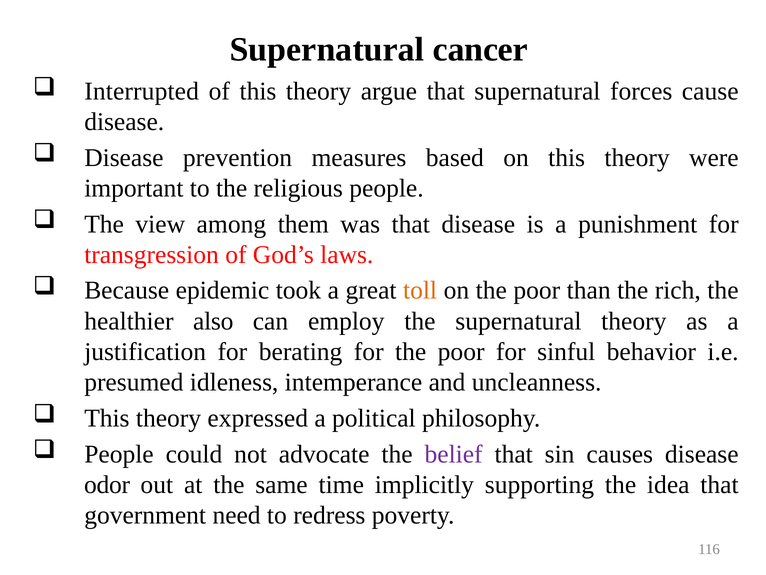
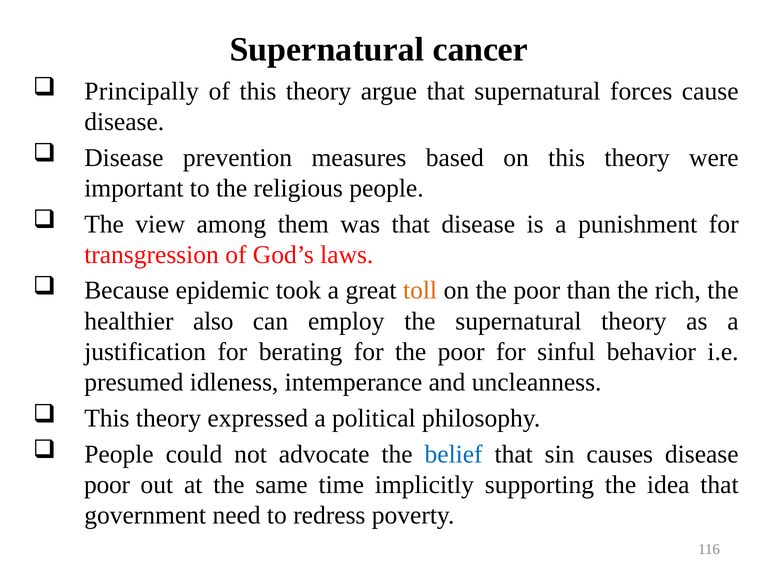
Interrupted: Interrupted -> Principally (142, 91)
belief colour: purple -> blue (454, 454)
odor: odor -> poor (107, 484)
